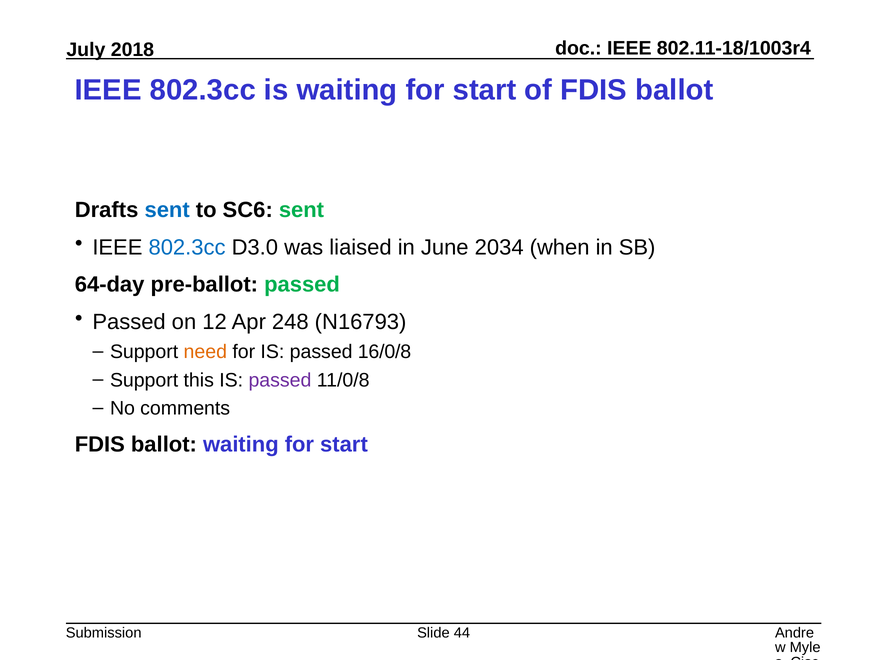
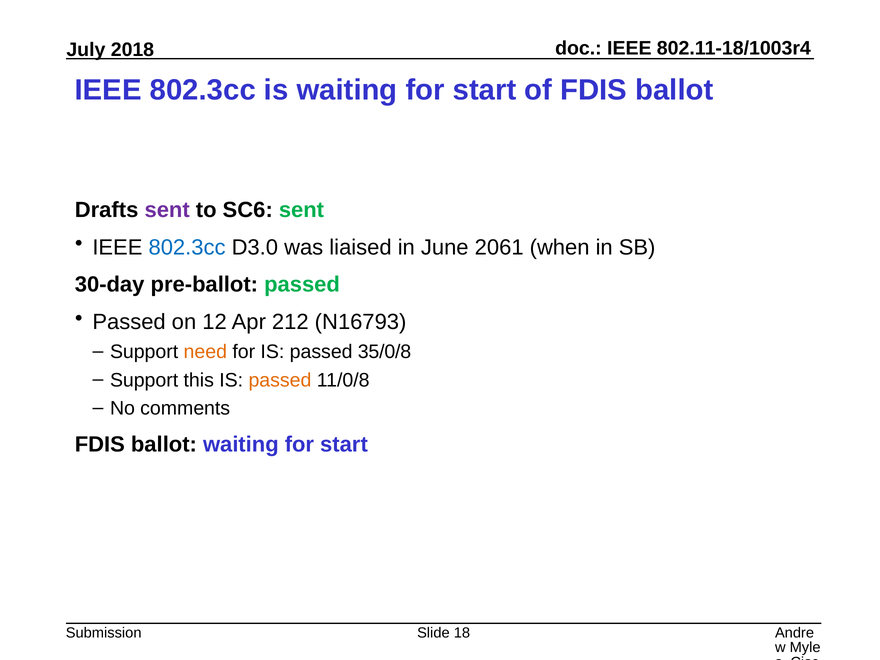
sent colour: blue -> purple (167, 210)
2034: 2034 -> 2061 (499, 247)
64-day: 64-day -> 30-day (110, 285)
248: 248 -> 212 (290, 322)
16/0/8: 16/0/8 -> 35/0/8 (384, 352)
passed colour: purple -> orange (280, 380)
44: 44 -> 18 (462, 633)
